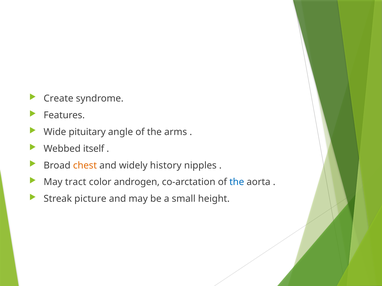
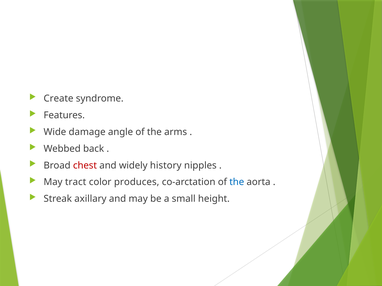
pituitary: pituitary -> damage (87, 132)
itself: itself -> back (94, 149)
chest colour: orange -> red (85, 166)
androgen: androgen -> produces (137, 182)
picture: picture -> axillary (90, 199)
